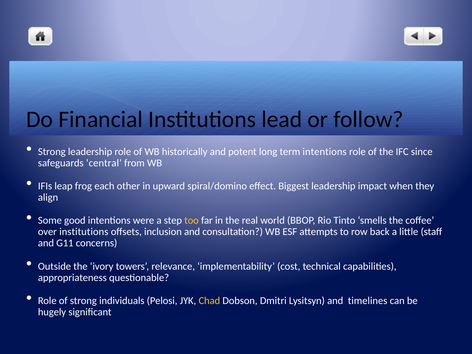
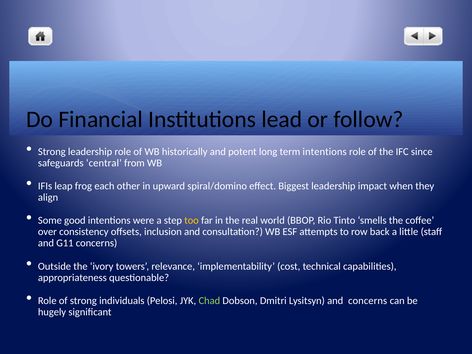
over institutions: institutions -> consistency (84, 232)
Chad colour: yellow -> light green (209, 301)
and timelines: timelines -> concerns (368, 301)
